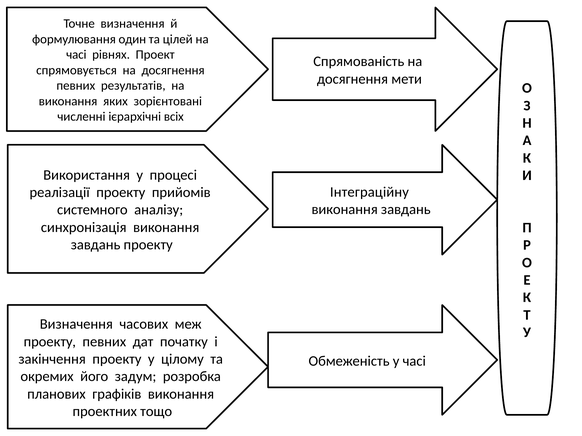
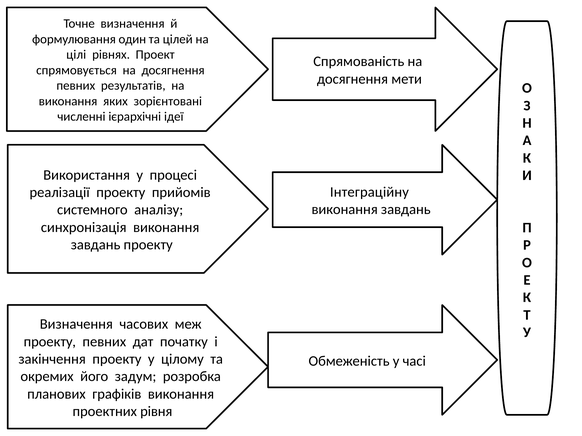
часі: часі -> цілі (76, 55)
всіх: всіх -> ідеї (174, 117)
тощо: тощо -> рівня (156, 412)
